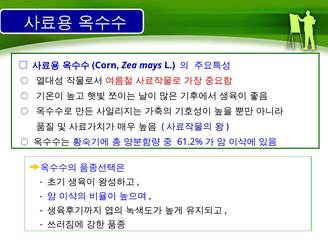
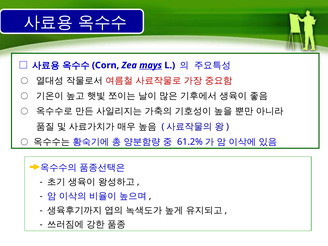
mays underline: none -> present (151, 65)
